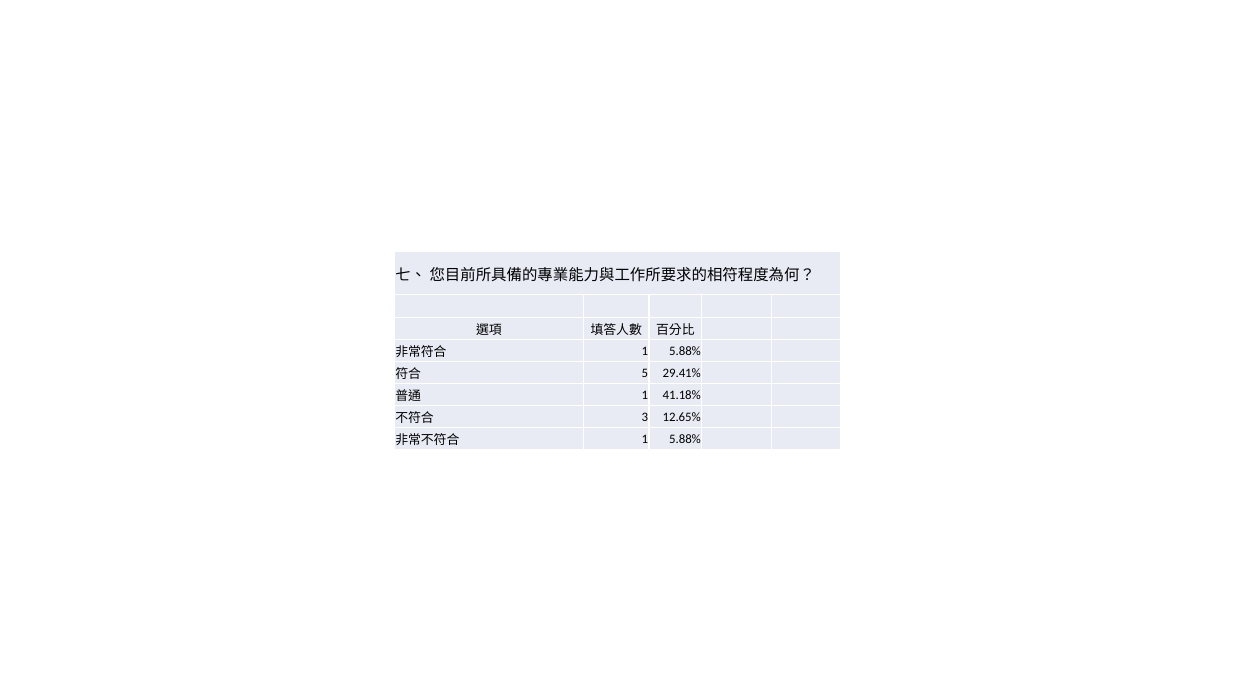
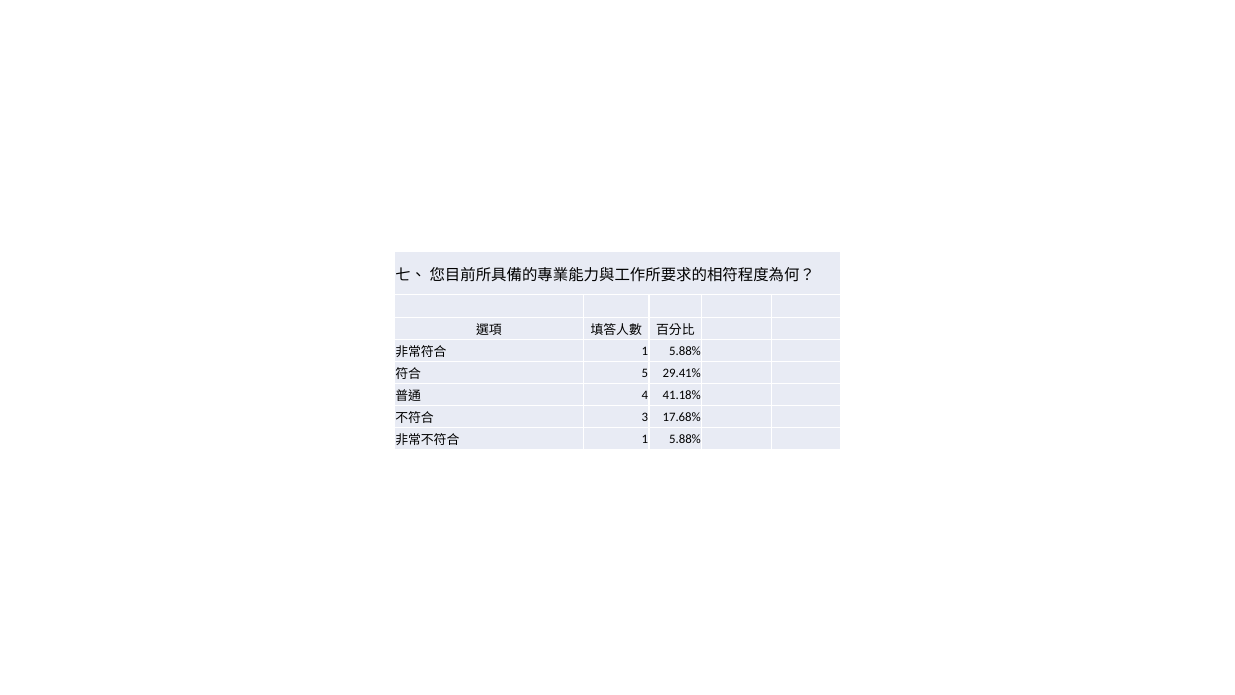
1: 1 -> 4 (645, 395)
12.65%: 12.65% -> 17.68% (682, 417)
